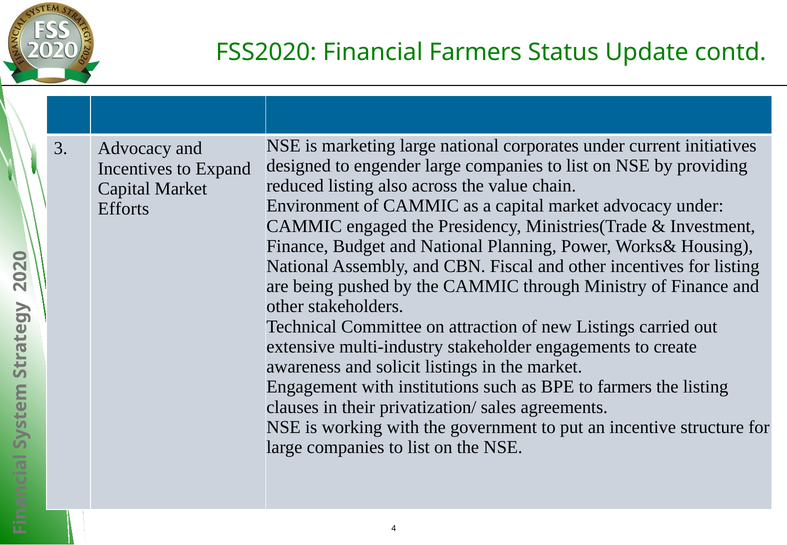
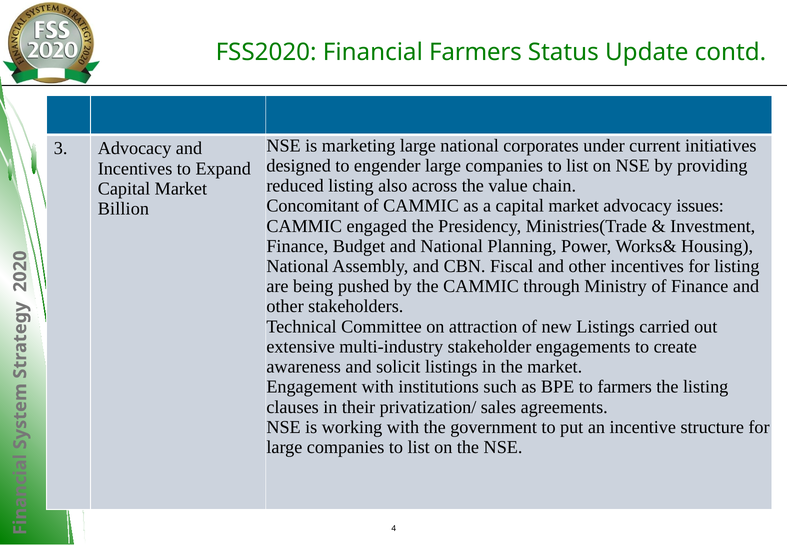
Environment: Environment -> Concomitant (313, 206)
advocacy under: under -> issues (700, 206)
Efforts: Efforts -> Billion (123, 209)
